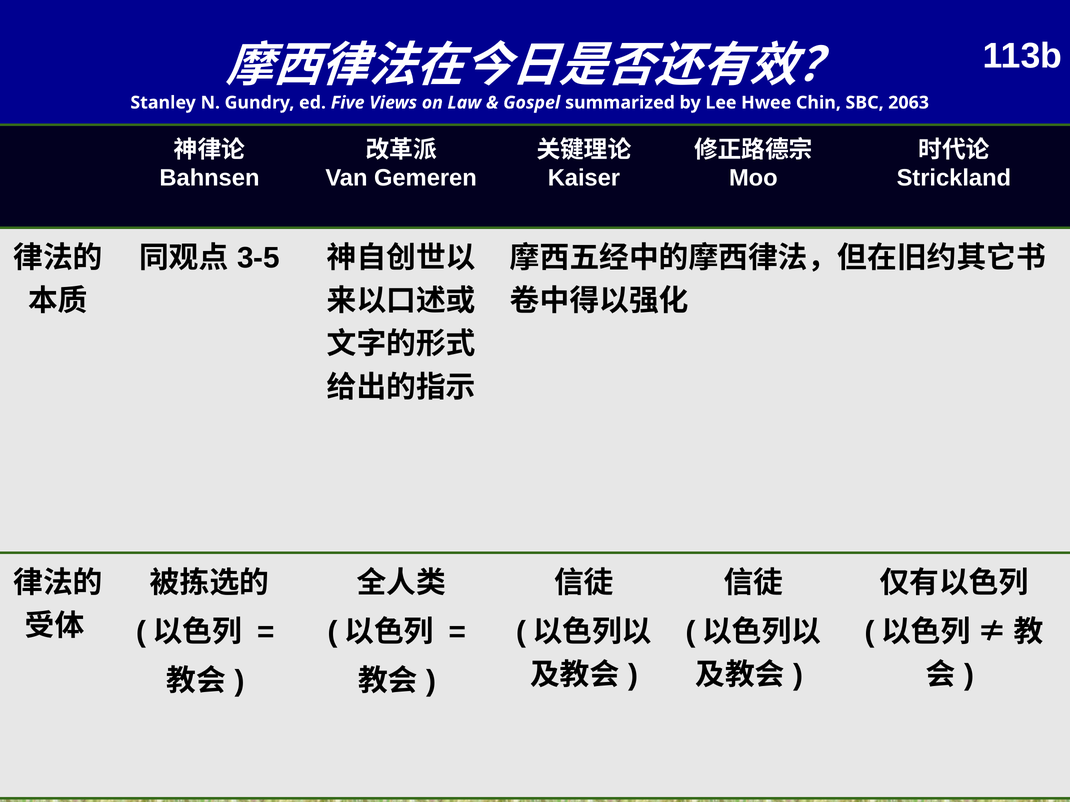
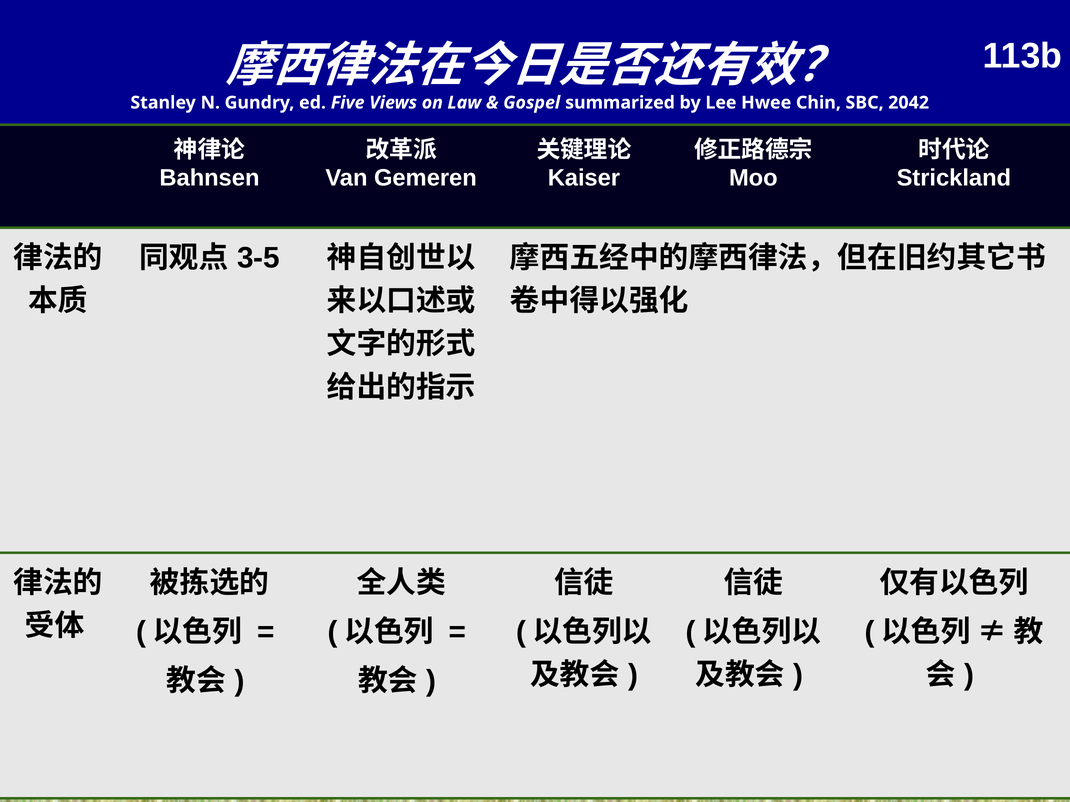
2063: 2063 -> 2042 (909, 103)
